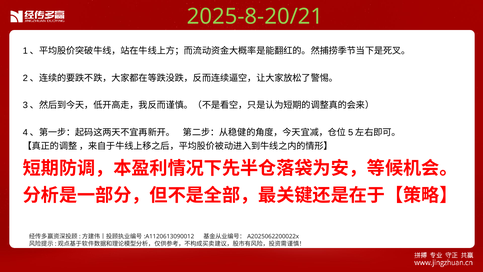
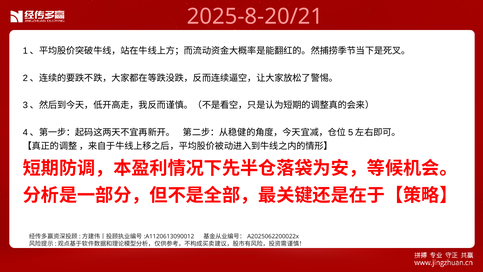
2025-8-20/21 colour: light green -> pink (255, 17)
